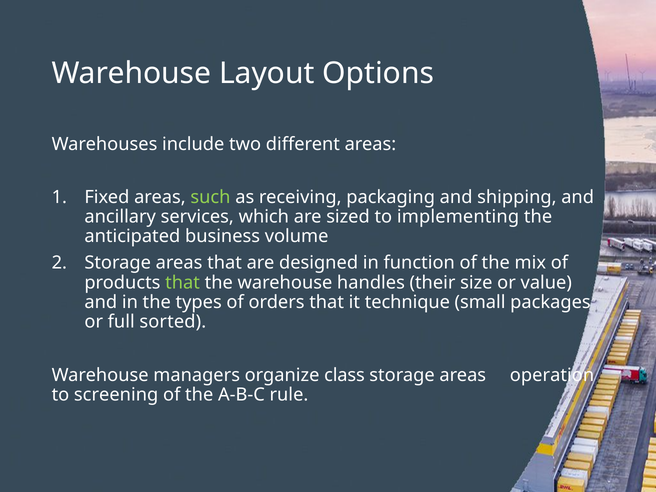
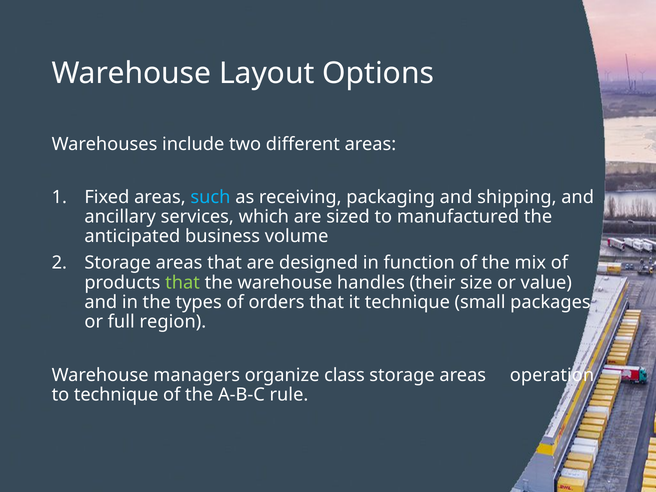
such colour: light green -> light blue (210, 197)
implementing: implementing -> manufactured (458, 217)
sorted: sorted -> region (173, 322)
to screening: screening -> technique (116, 395)
